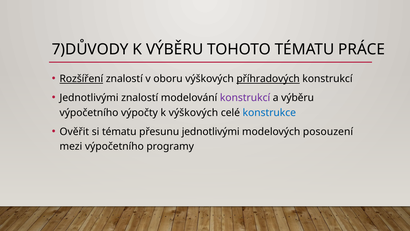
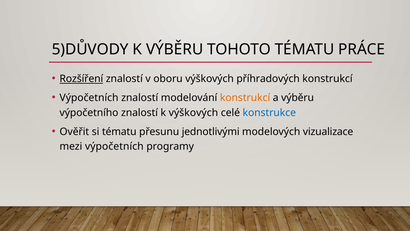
7)DŮVODY: 7)DŮVODY -> 5)DŮVODY (90, 49)
příhradových underline: present -> none (268, 79)
Jednotlivými: Jednotlivými -> Výpočetních (89, 98)
konstrukcí colour: purple -> orange (245, 98)
výpočetního výpočty: výpočty -> znalostí (139, 112)
posouzení: posouzení -> vizualizace (328, 131)
mezi výpočetního: výpočetního -> výpočetních (114, 146)
